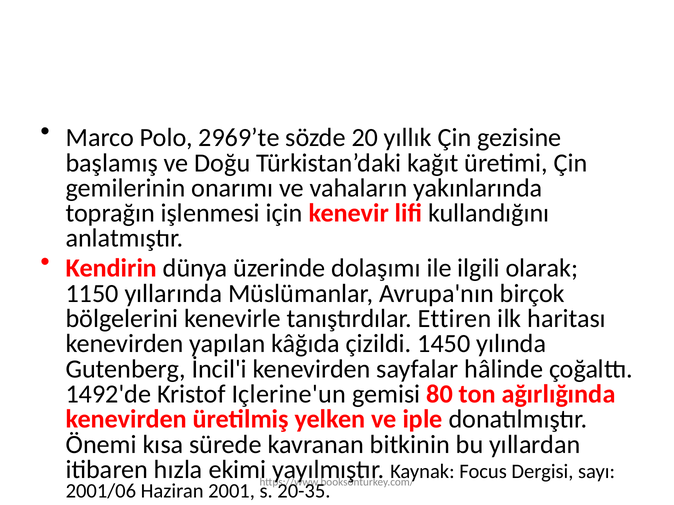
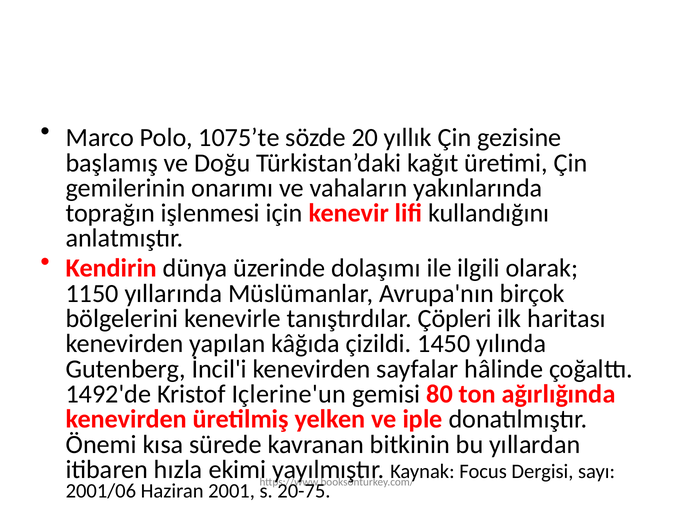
2969’te: 2969’te -> 1075’te (239, 138)
Ettiren: Ettiren -> Çöpleri (455, 319)
20-35: 20-35 -> 20-75 (304, 492)
